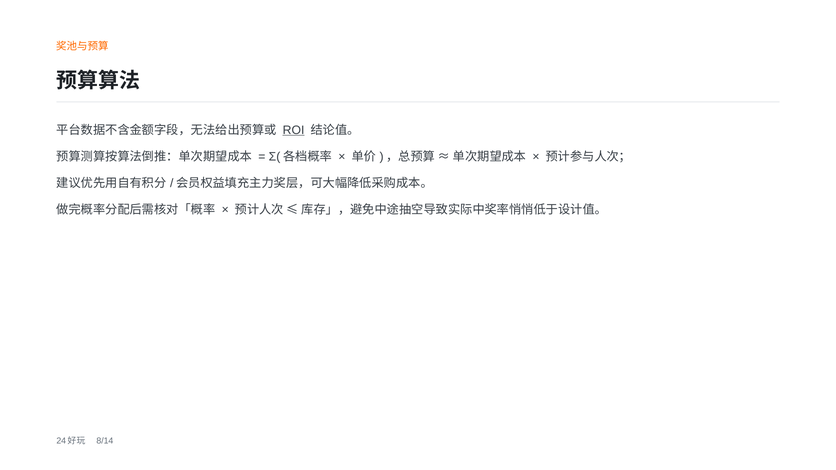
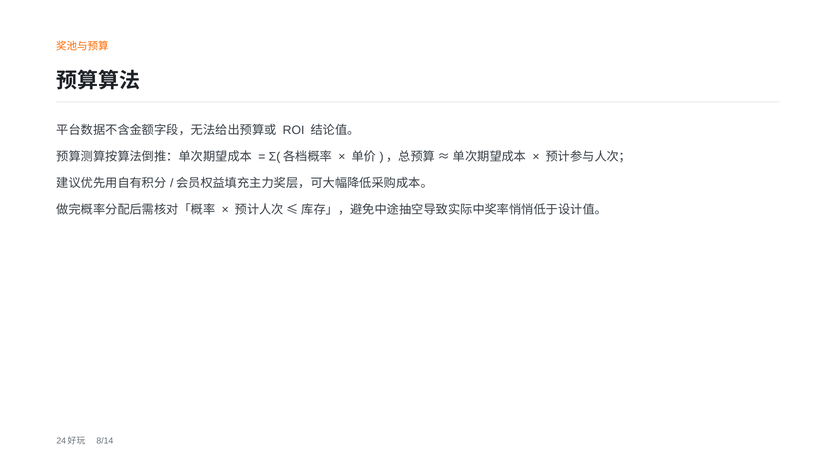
ROI underline: present -> none (294, 130)
